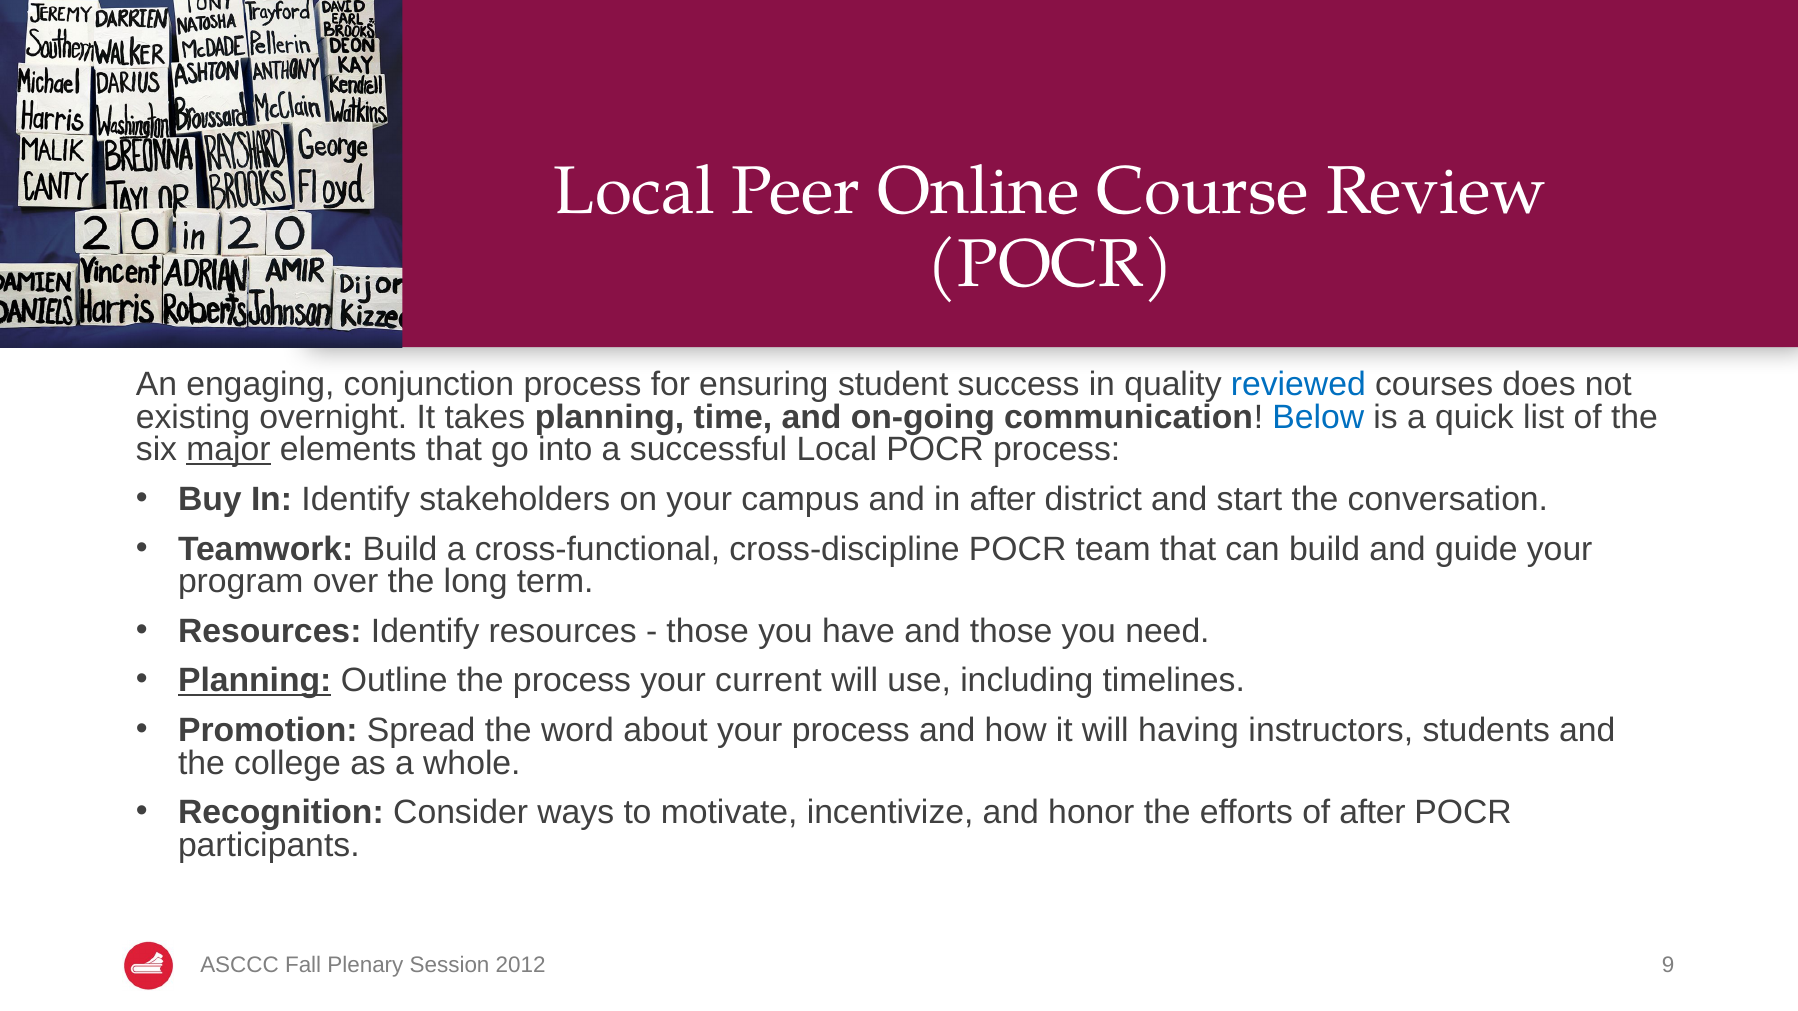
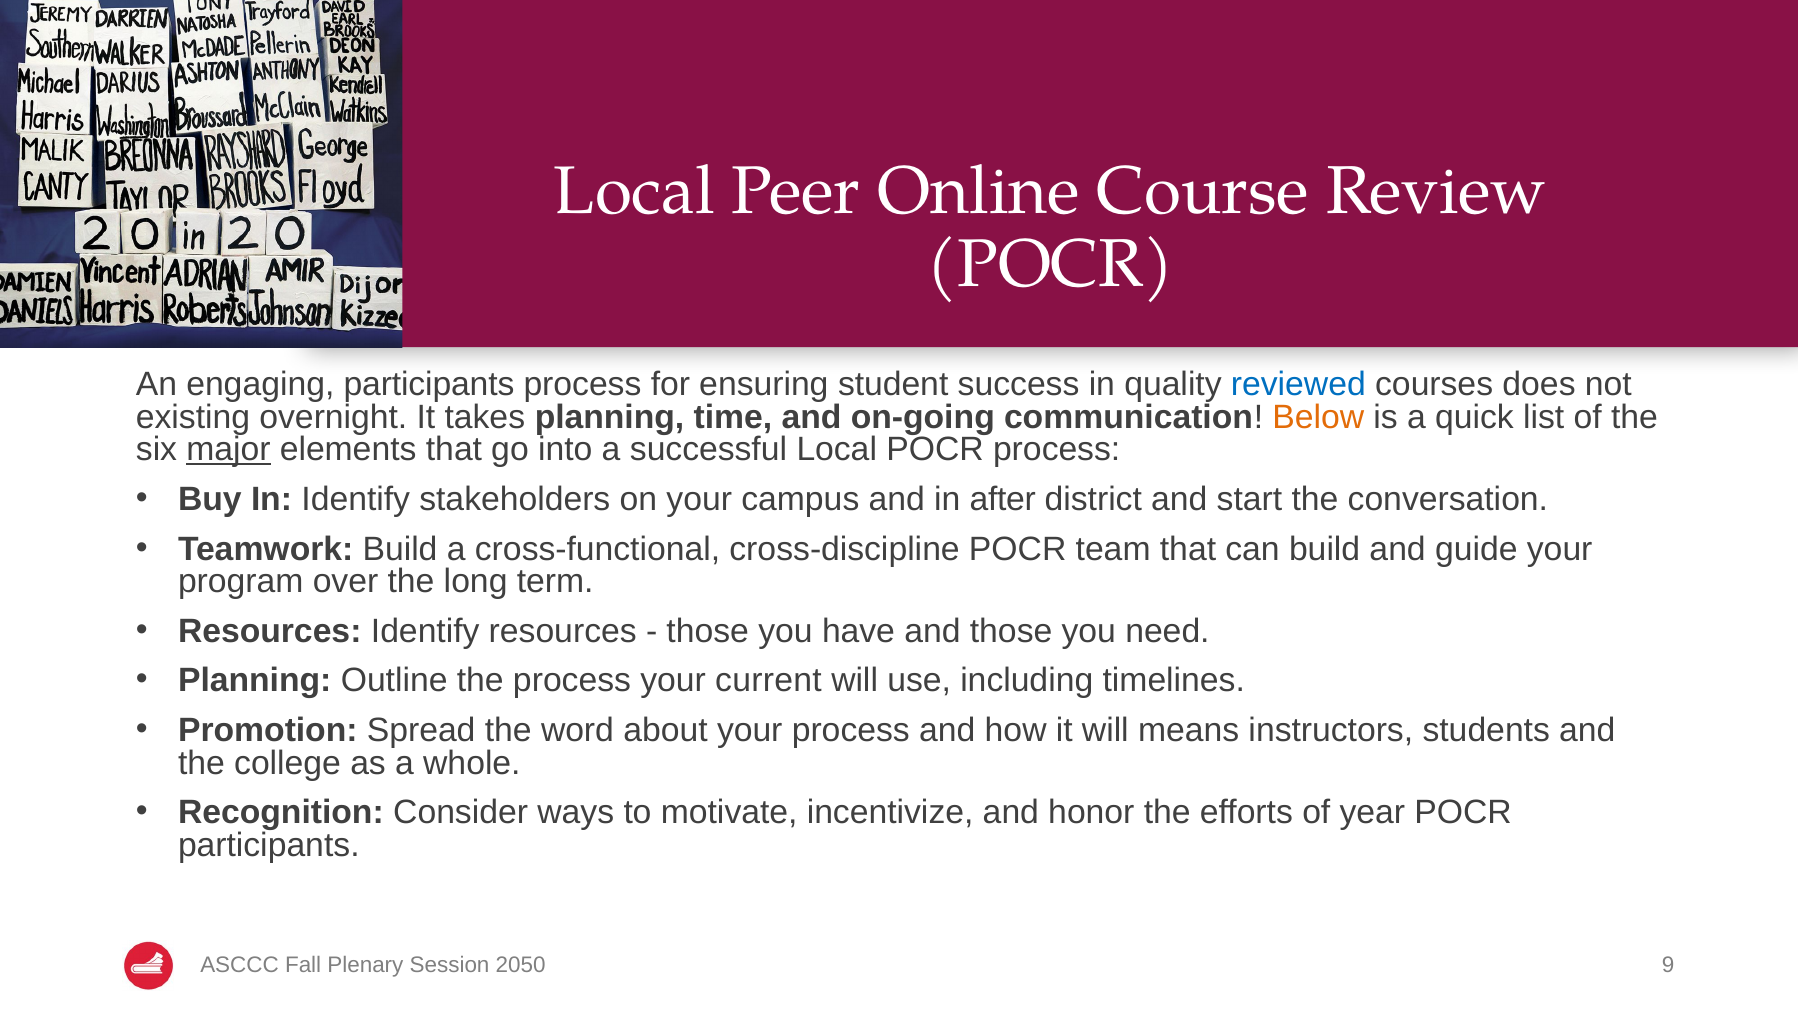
engaging conjunction: conjunction -> participants (429, 384)
Below colour: blue -> orange (1318, 417)
Planning underline: present -> none (255, 681)
having: having -> means (1189, 731)
of after: after -> year (1372, 813)
2012: 2012 -> 2050 (521, 966)
